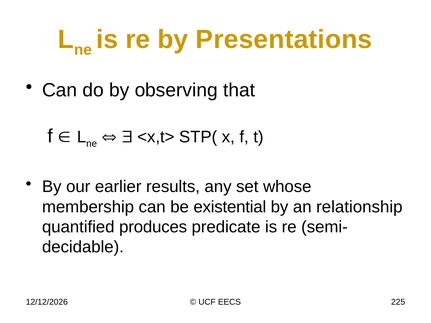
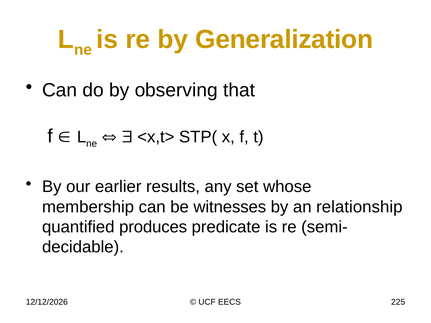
Presentations: Presentations -> Generalization (284, 40)
existential: existential -> witnesses (230, 207)
